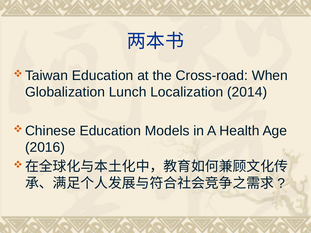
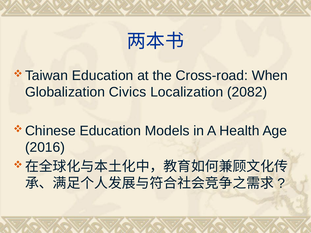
Lunch: Lunch -> Civics (128, 92)
2014: 2014 -> 2082 (247, 92)
